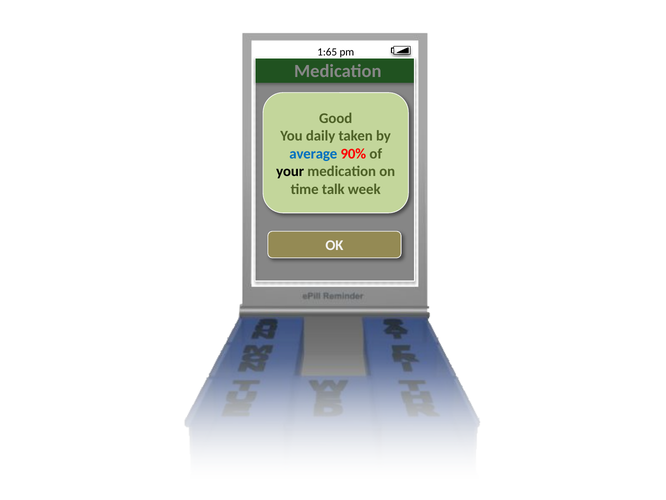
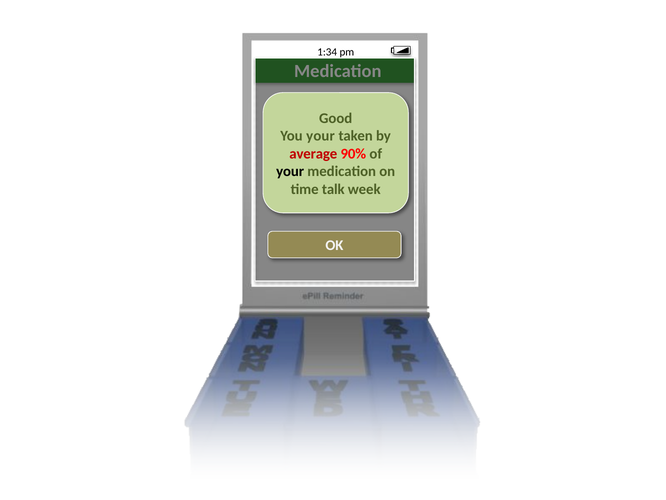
1:65: 1:65 -> 1:34 (327, 52)
You daily: daily -> your (321, 136)
average colour: blue -> red (313, 154)
